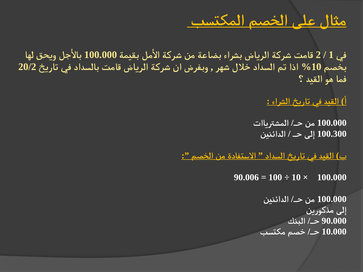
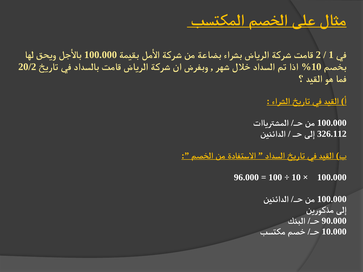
100.300: 100.300 -> 326.112 (332, 134)
90.006: 90.006 -> 96.000 (246, 178)
